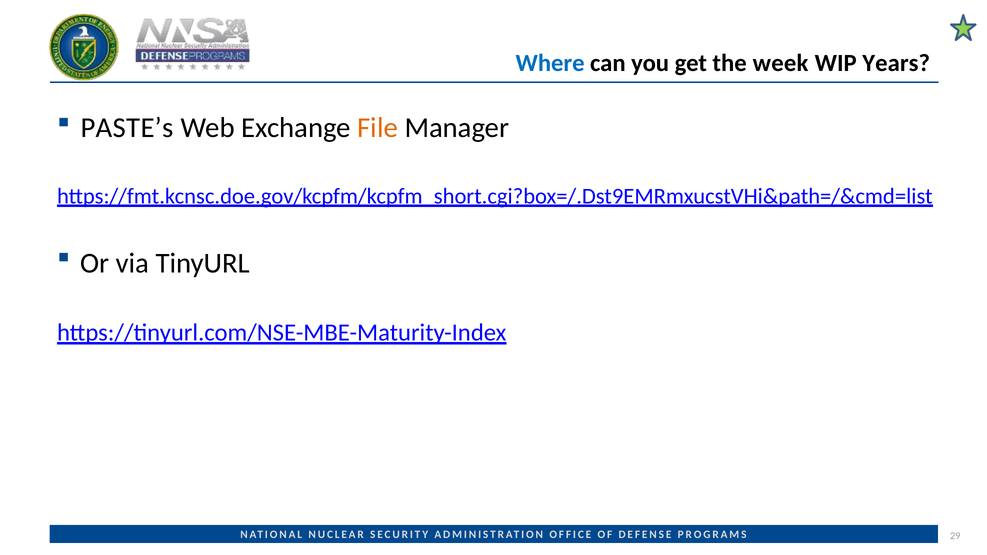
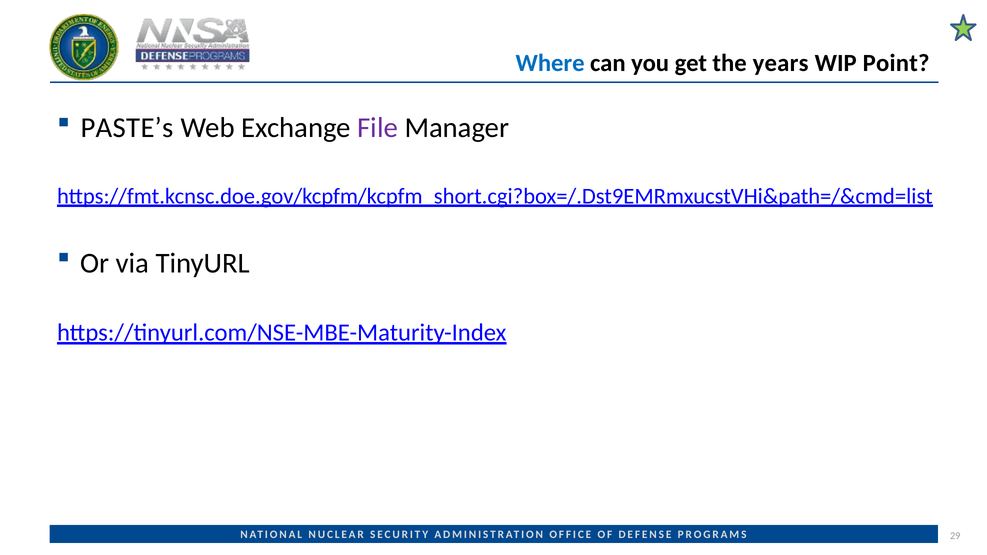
week: week -> years (781, 63)
Years: Years -> Point (896, 63)
File colour: orange -> purple (378, 128)
